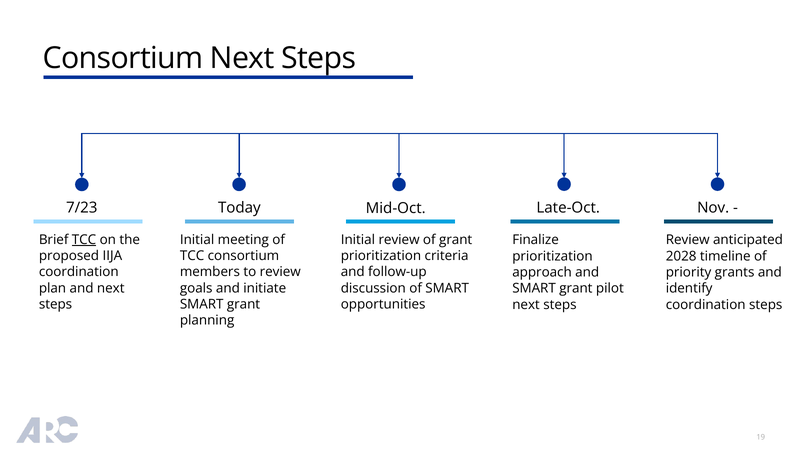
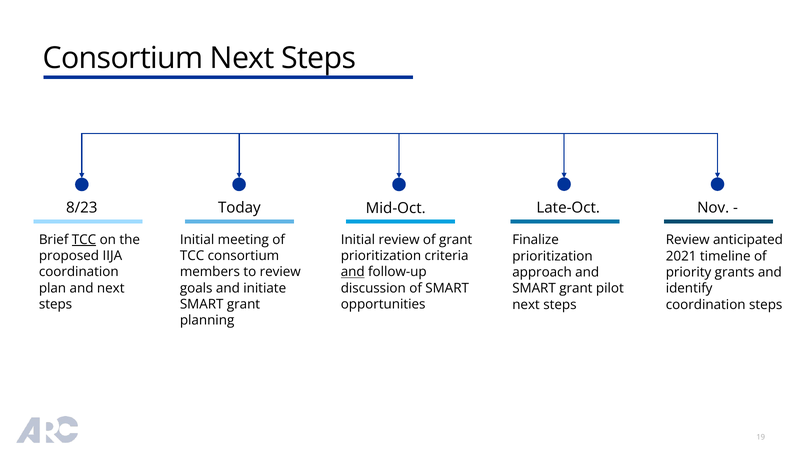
7/23: 7/23 -> 8/23 (82, 208)
2028: 2028 -> 2021 (681, 256)
and underline: none -> present (353, 272)
